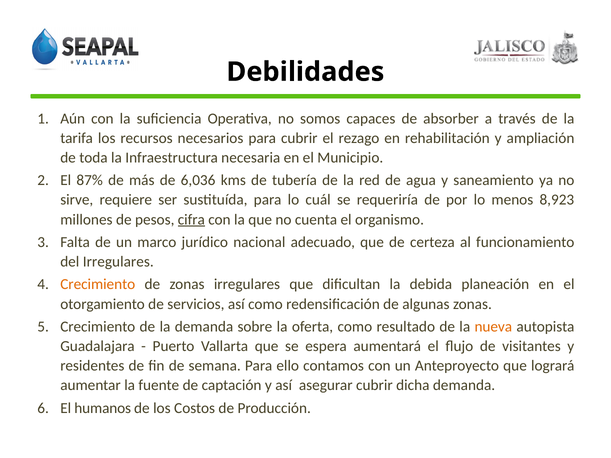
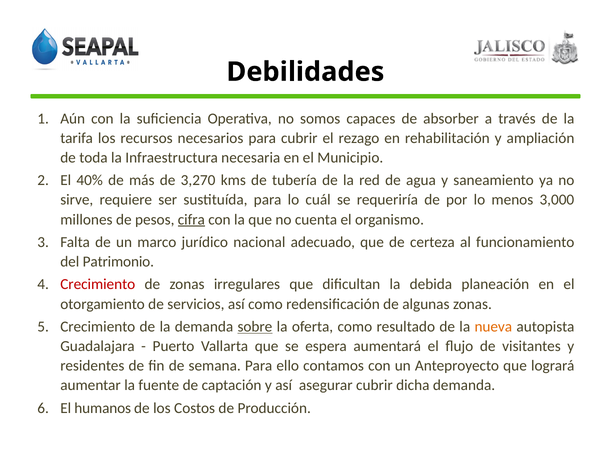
87%: 87% -> 40% (90, 180)
6,036: 6,036 -> 3,270 (198, 180)
8,923: 8,923 -> 3,000 (557, 200)
del Irregulares: Irregulares -> Patrimonio (118, 262)
Crecimiento colour: orange -> red (98, 285)
sobre underline: none -> present (255, 327)
